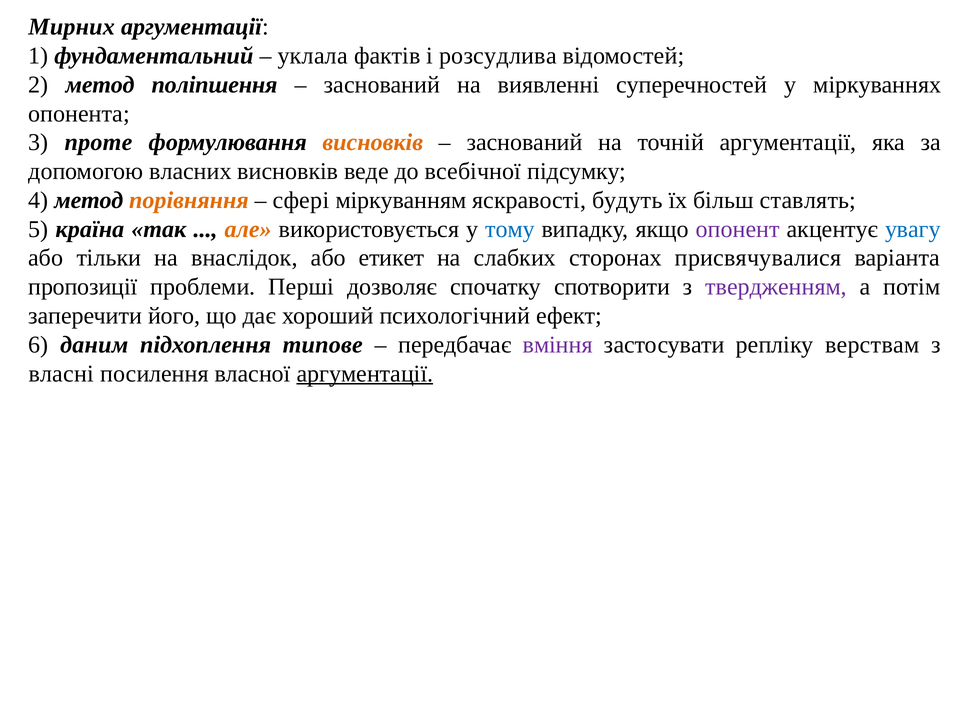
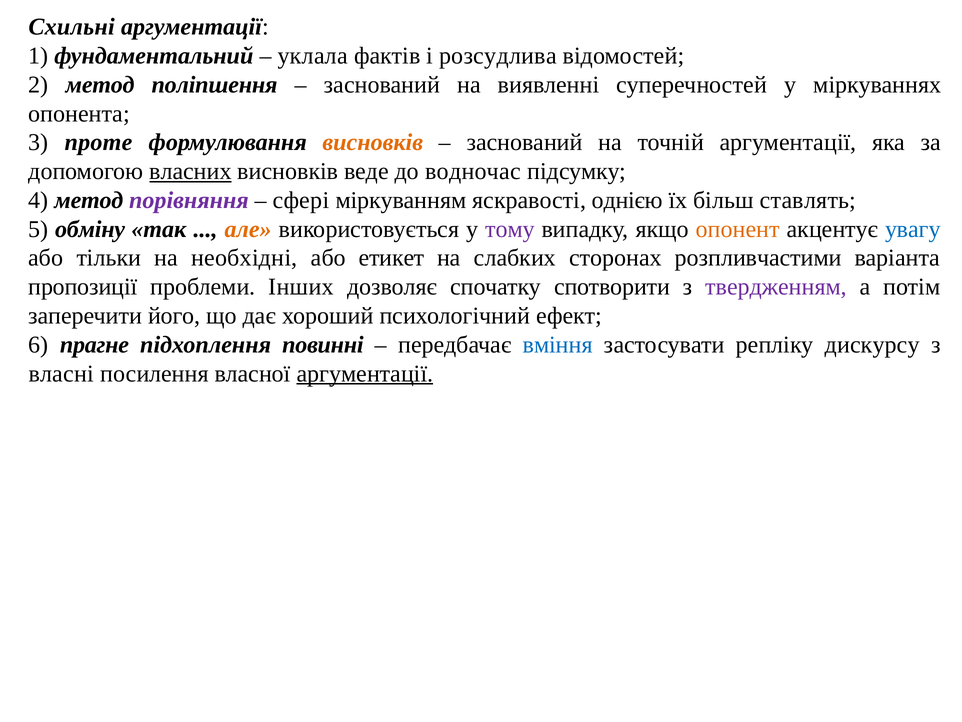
Мирних: Мирних -> Схильні (72, 27)
власних underline: none -> present (191, 171)
всебічної: всебічної -> водночас (473, 171)
порівняння colour: orange -> purple (189, 200)
будуть: будуть -> однією (627, 200)
країна: країна -> обміну (90, 229)
тому colour: blue -> purple (510, 229)
опонент colour: purple -> orange (738, 229)
внаслідок: внаслідок -> необхідні (244, 258)
присвячувалися: присвячувалися -> розпливчастими (758, 258)
Перші: Перші -> Інших (301, 287)
даним: даним -> прагне (94, 344)
типове: типове -> повинні (323, 344)
вміння colour: purple -> blue (558, 344)
верствам: верствам -> дискурсу (872, 344)
